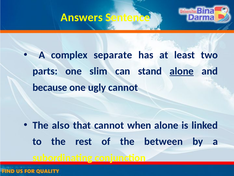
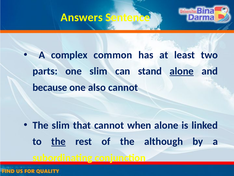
separate: separate -> common (113, 55)
ugly: ugly -> also (97, 87)
The also: also -> slim (61, 125)
the underline: none -> present (58, 141)
between: between -> although (164, 141)
